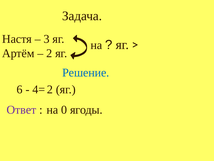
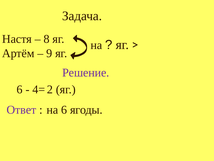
3: 3 -> 8 (47, 39)
2: 2 -> 9 (49, 53)
Решение colour: blue -> purple (86, 72)
на 0: 0 -> 6 (64, 109)
